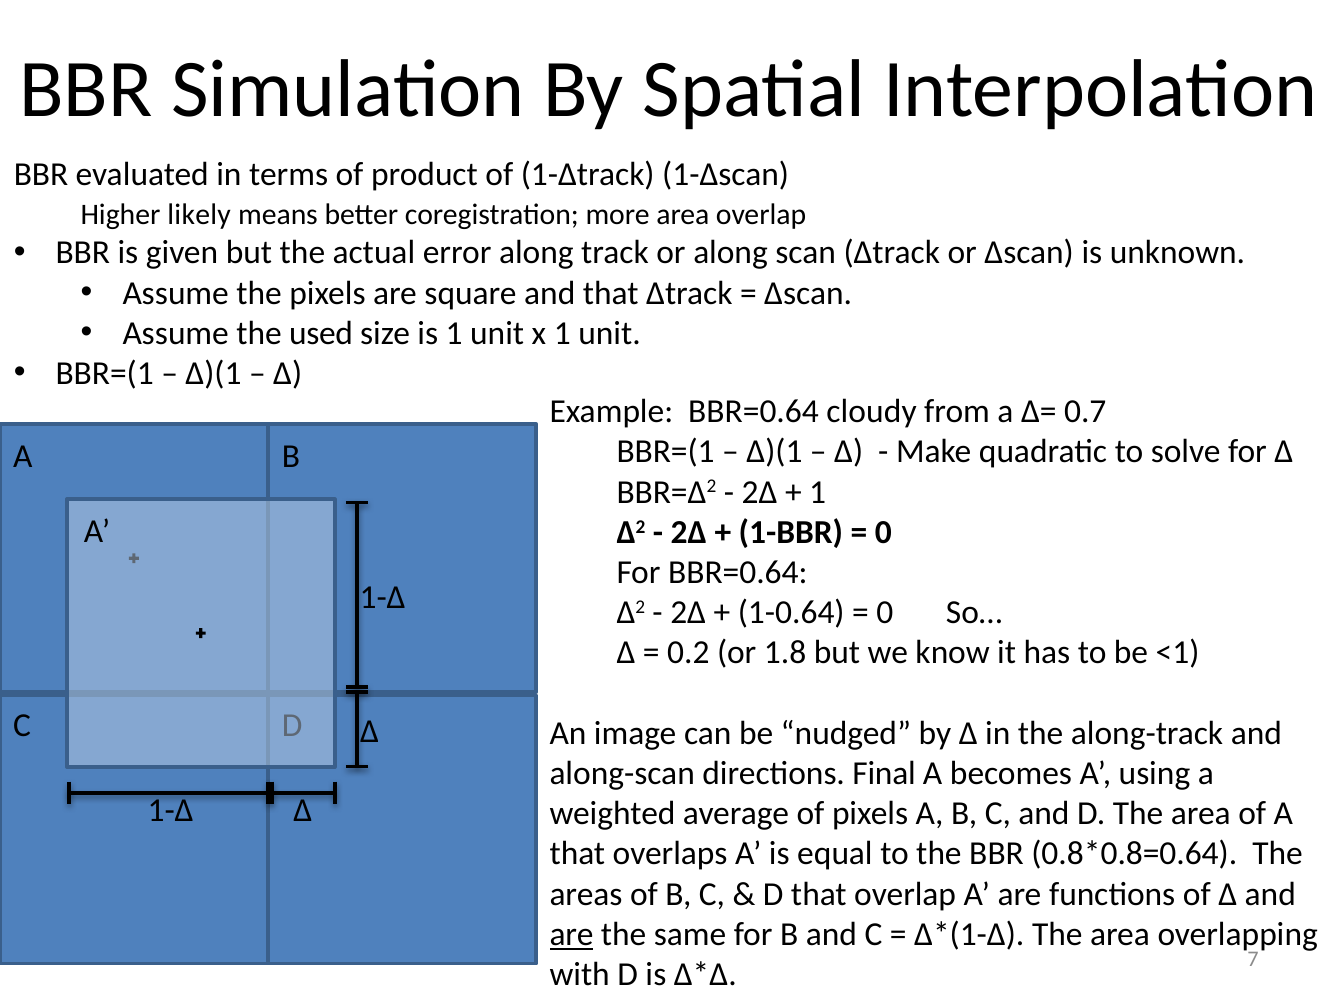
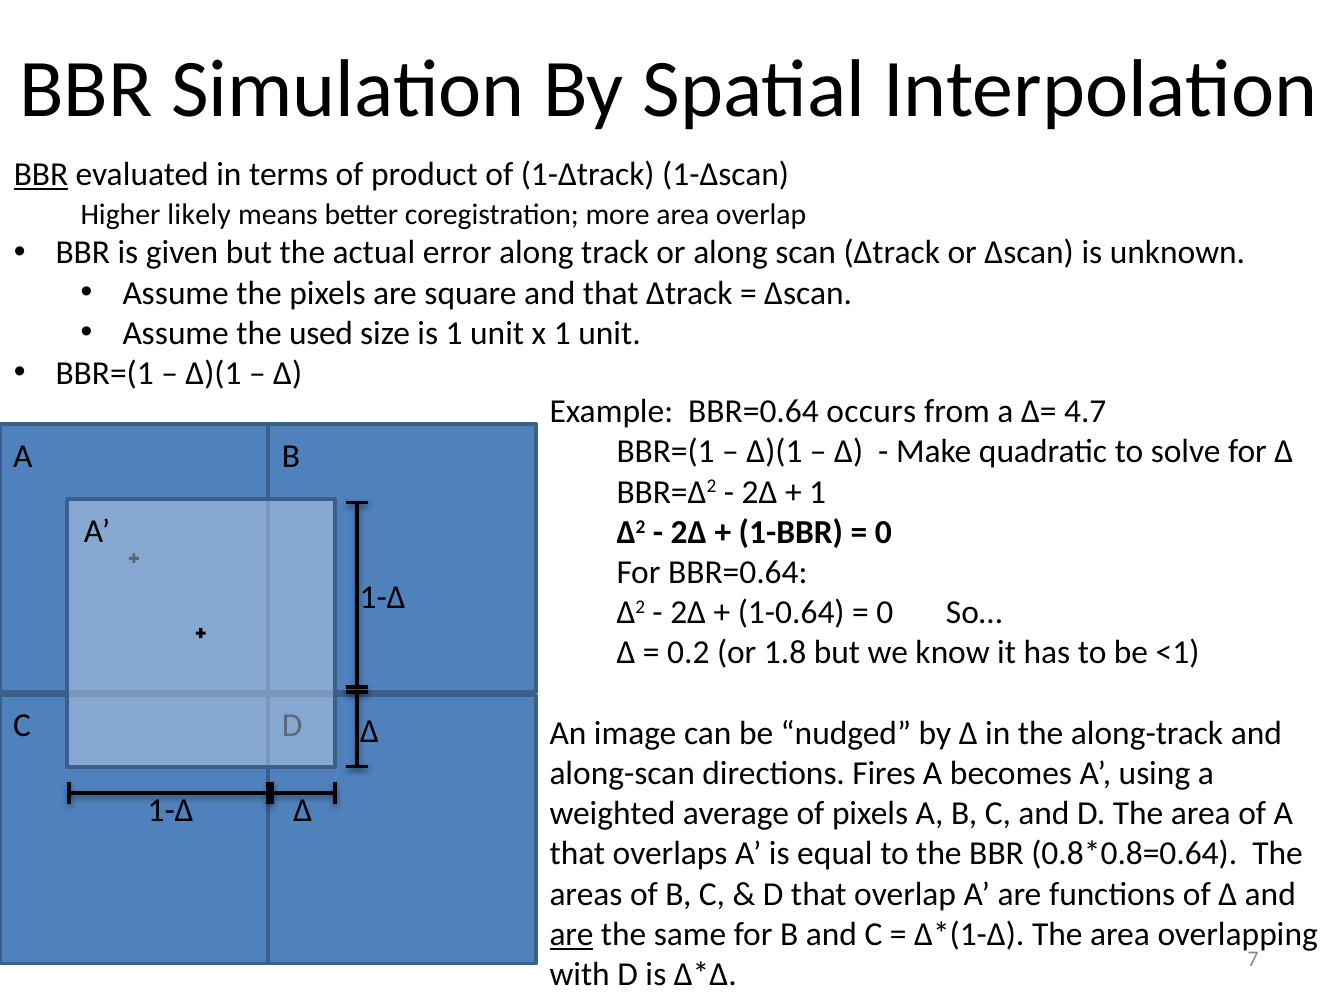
BBR underline: none -> present (41, 174)
cloudy: cloudy -> occurs (871, 411)
0.7: 0.7 -> 4.7 (1085, 411)
Final: Final -> Fires (884, 773)
